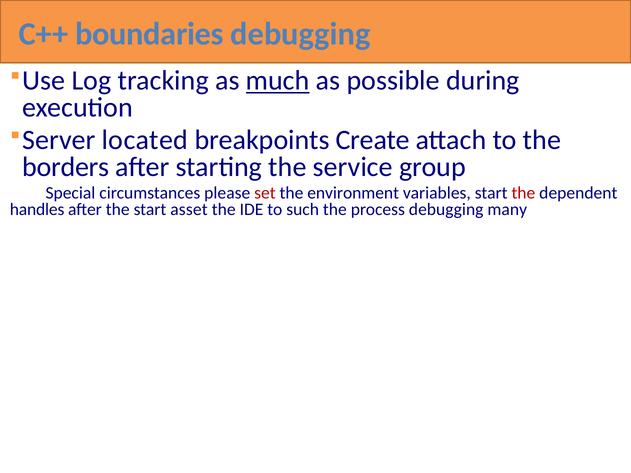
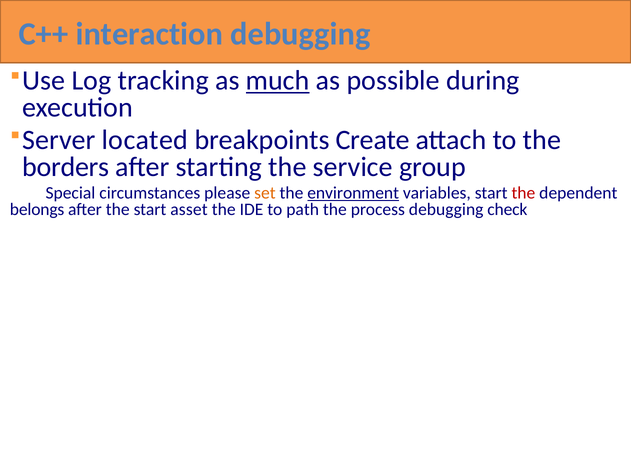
boundaries: boundaries -> interaction (149, 34)
set colour: red -> orange (265, 193)
environment underline: none -> present (353, 193)
handles: handles -> belongs (37, 210)
such: such -> path (303, 210)
many: many -> check (507, 210)
